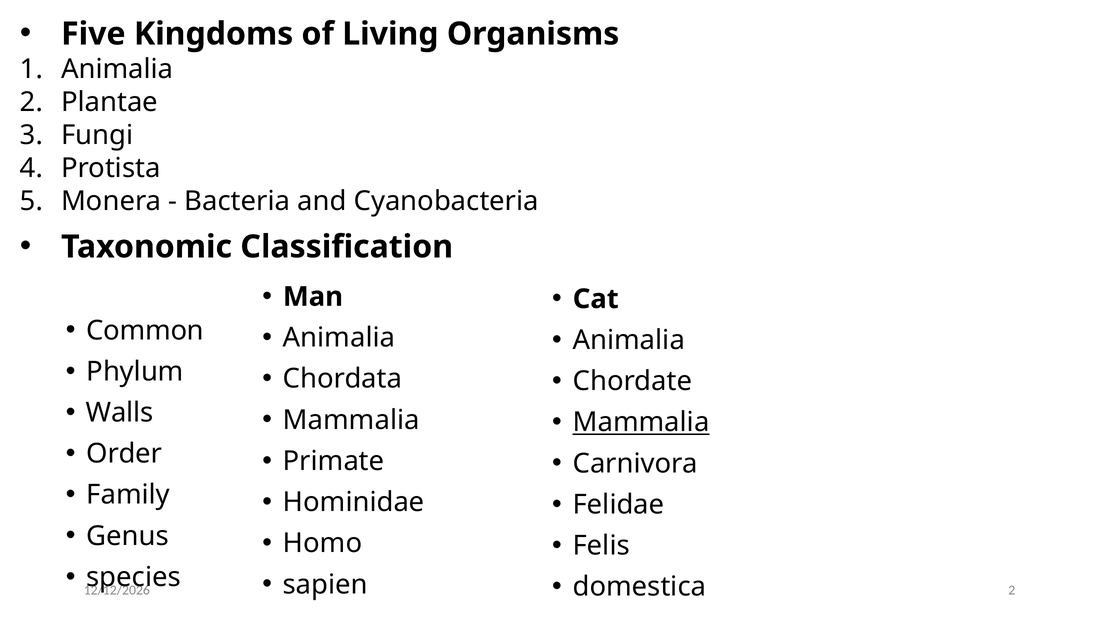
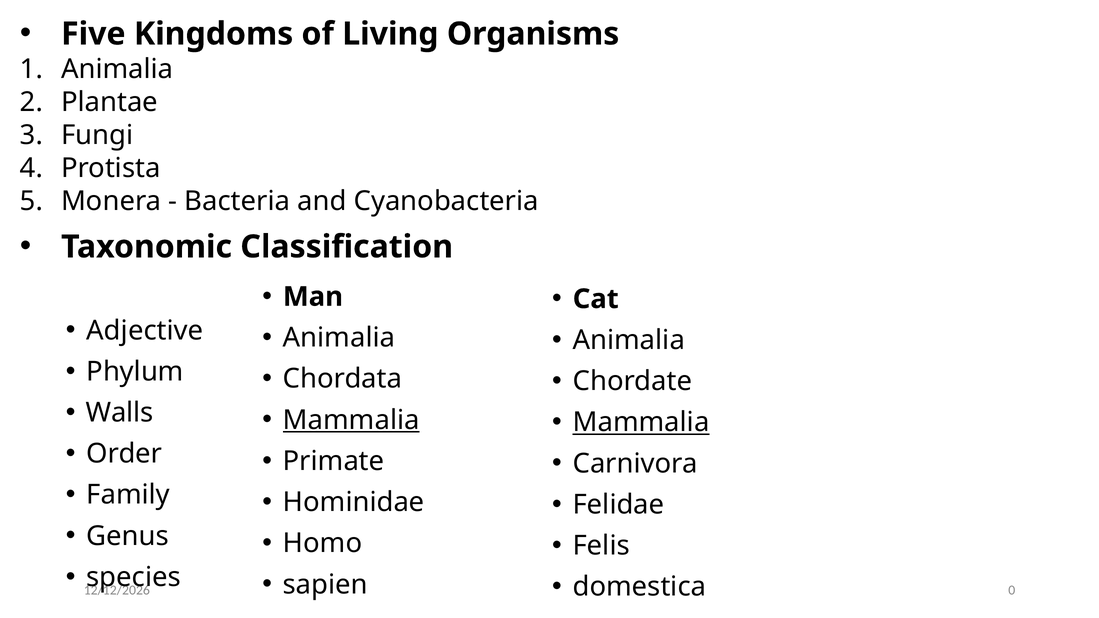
Common: Common -> Adjective (145, 331)
Mammalia underline: none -> present (351, 420)
2: 2 -> 0 (1012, 590)
